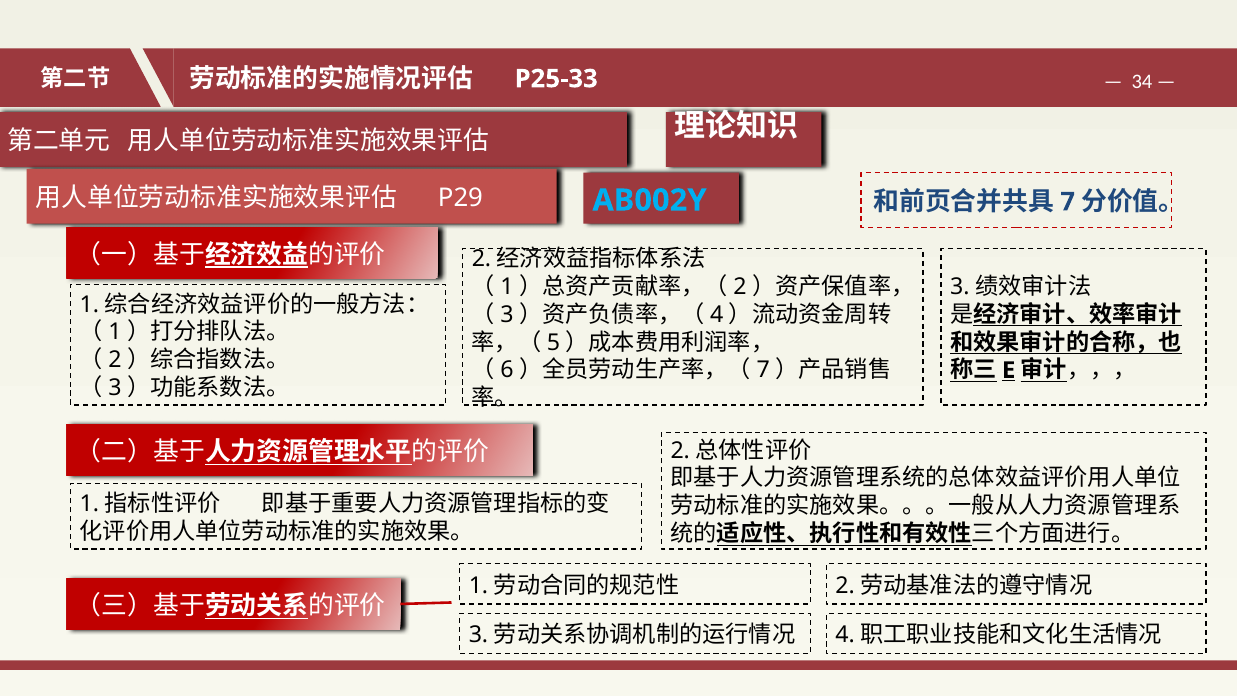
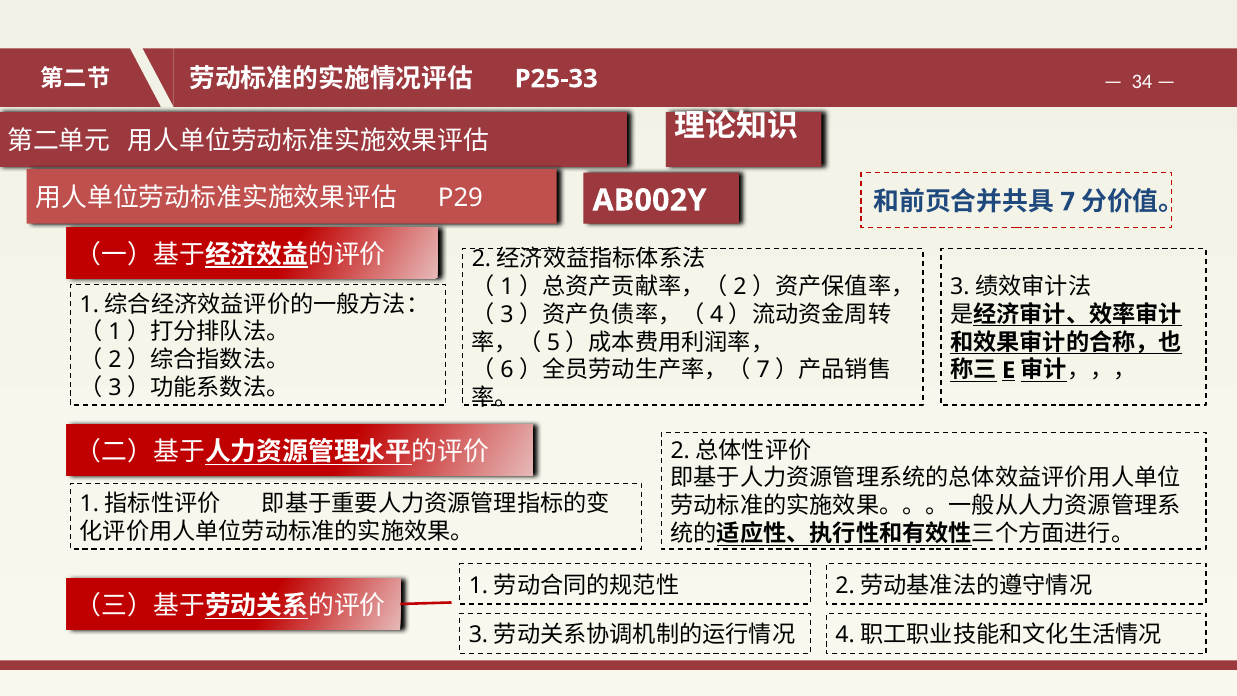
AB002Y colour: light blue -> white (650, 200)
